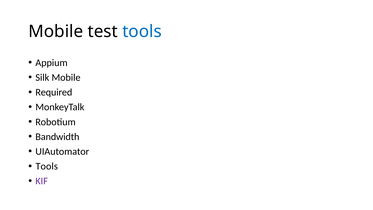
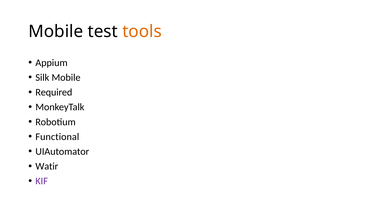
tools colour: blue -> orange (142, 31)
Bandwidth: Bandwidth -> Functional (57, 137)
Tools: Tools -> Watir (47, 166)
